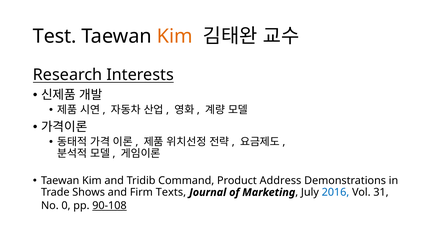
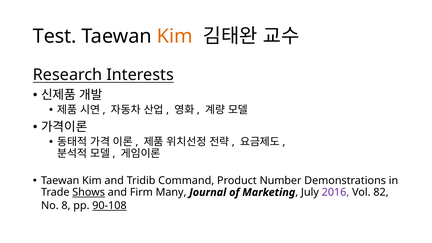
Address: Address -> Number (281, 181)
Shows underline: none -> present (89, 192)
Texts: Texts -> Many (171, 192)
2016 colour: blue -> purple (336, 192)
31: 31 -> 82 (381, 192)
0: 0 -> 8 (66, 206)
